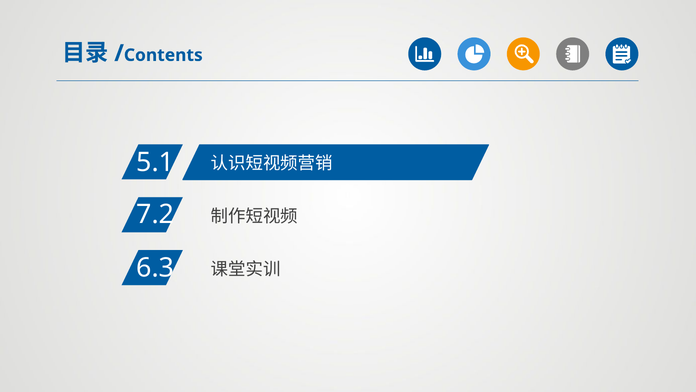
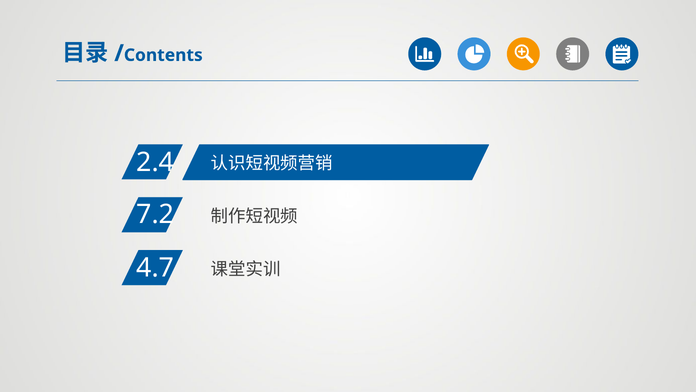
5.1: 5.1 -> 2.4 (155, 162)
6.3: 6.3 -> 4.7 (155, 268)
